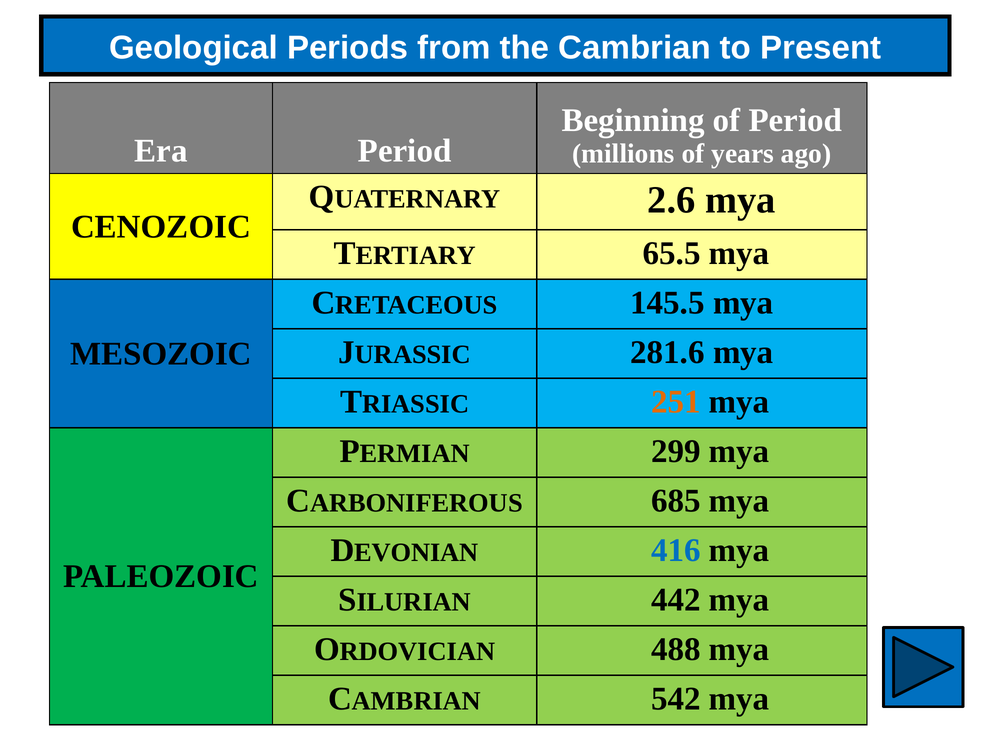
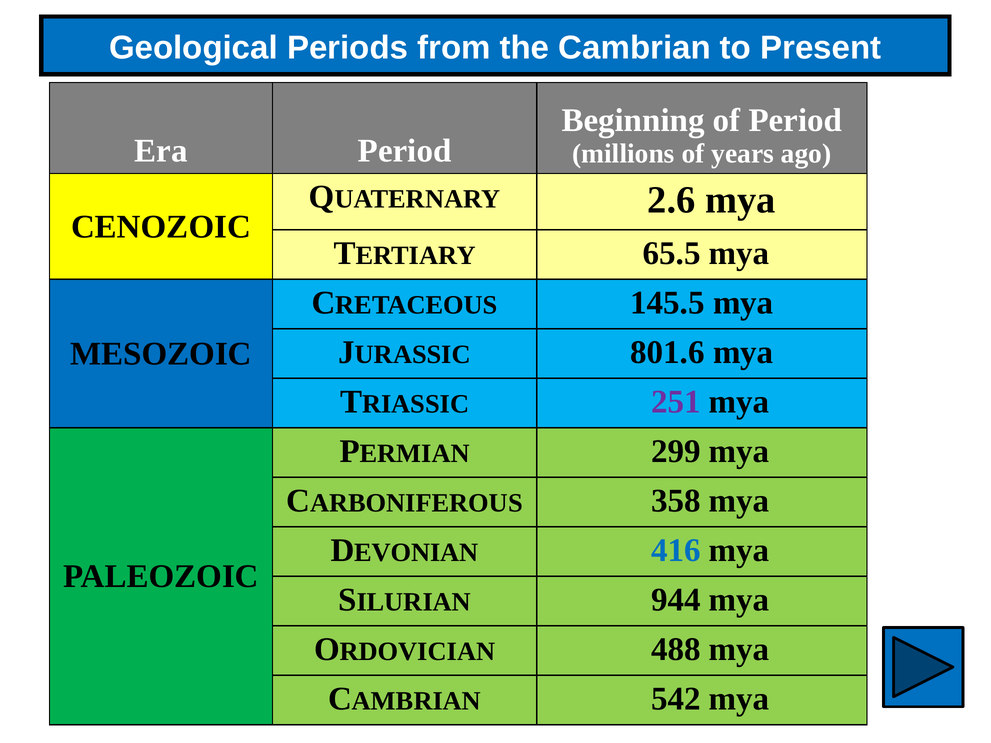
281.6: 281.6 -> 801.6 (668, 352)
251 colour: orange -> purple (676, 402)
685: 685 -> 358 (676, 501)
442: 442 -> 944 (676, 600)
